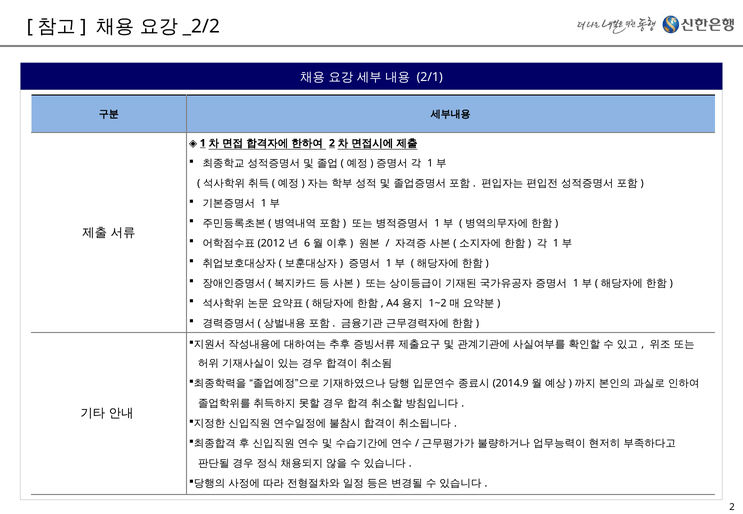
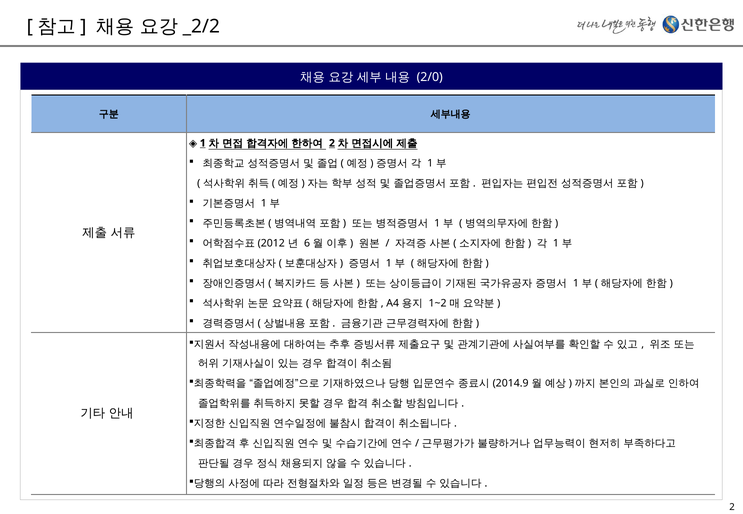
2/1: 2/1 -> 2/0 (430, 77)
